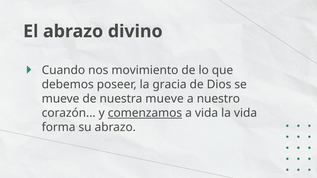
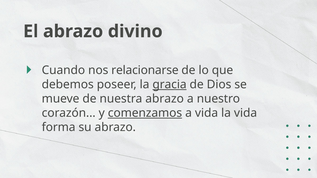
movimiento: movimiento -> relacionarse (145, 70)
gracia underline: none -> present (170, 85)
nuestra mueve: mueve -> abrazo (165, 99)
